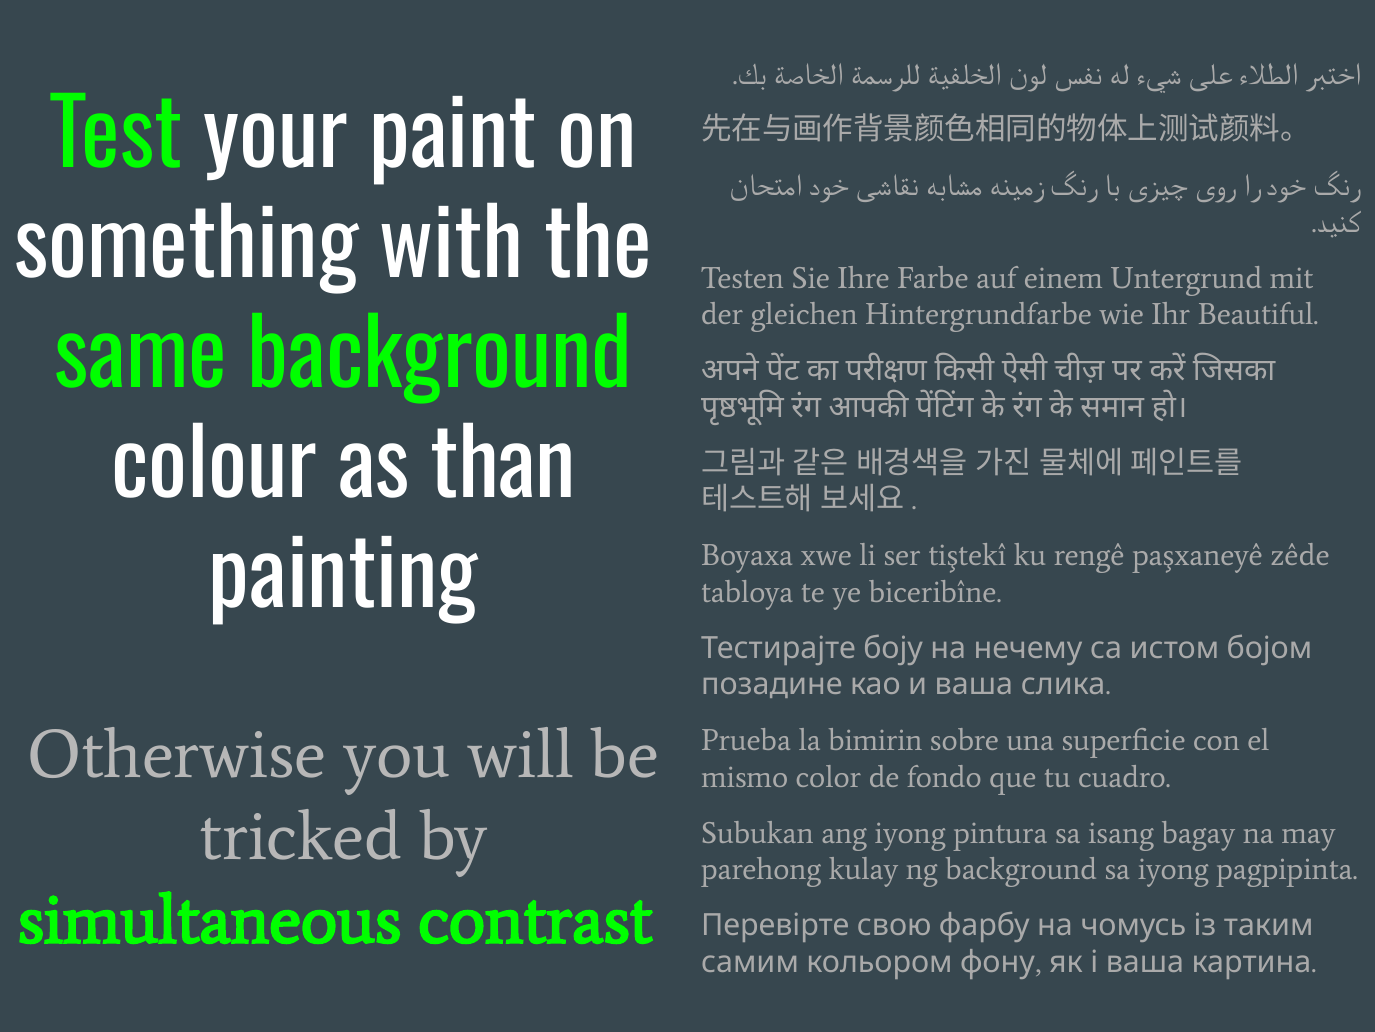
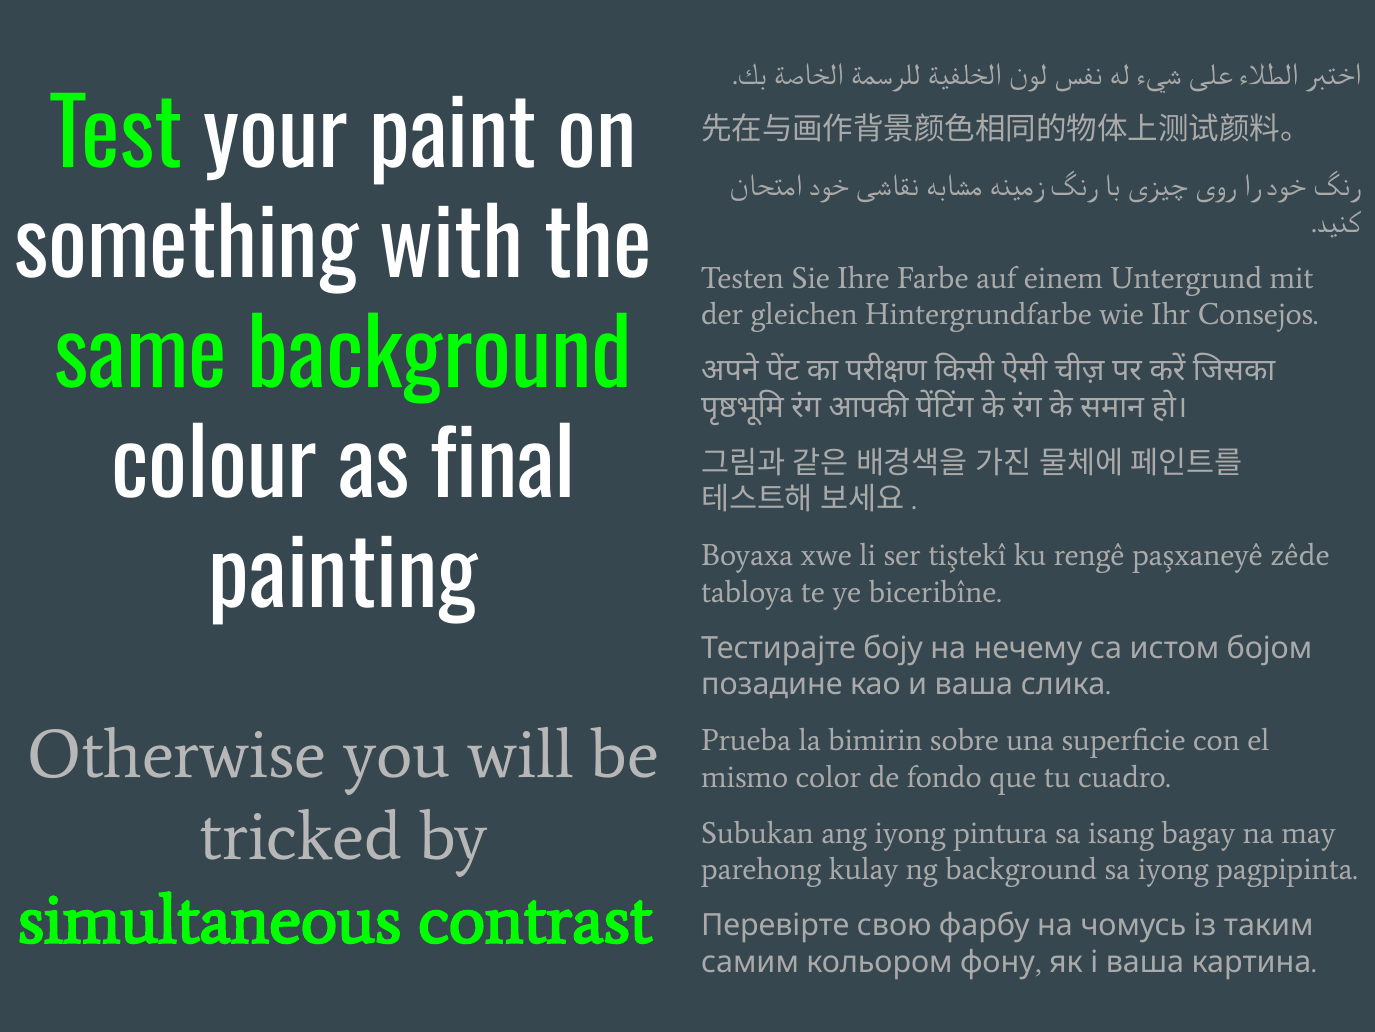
Beautiful: Beautiful -> Consejos (1258, 315)
than: than -> final (503, 467)
